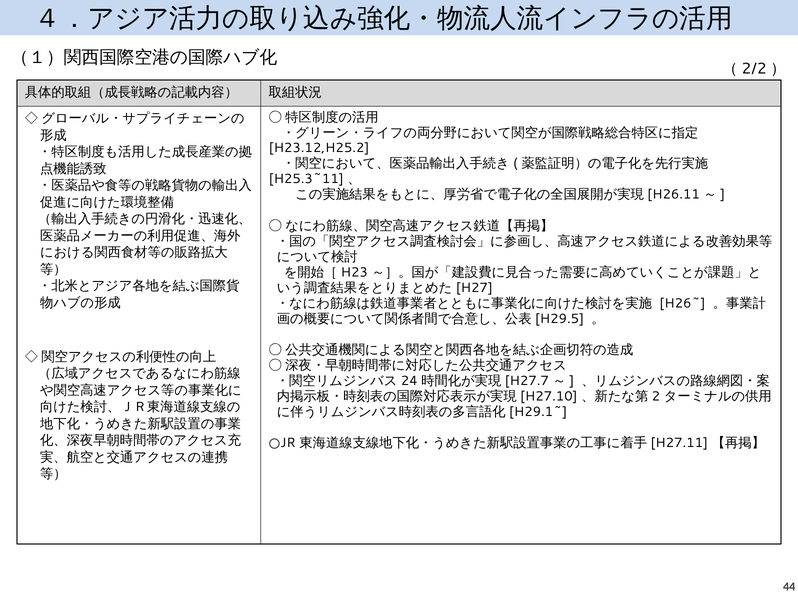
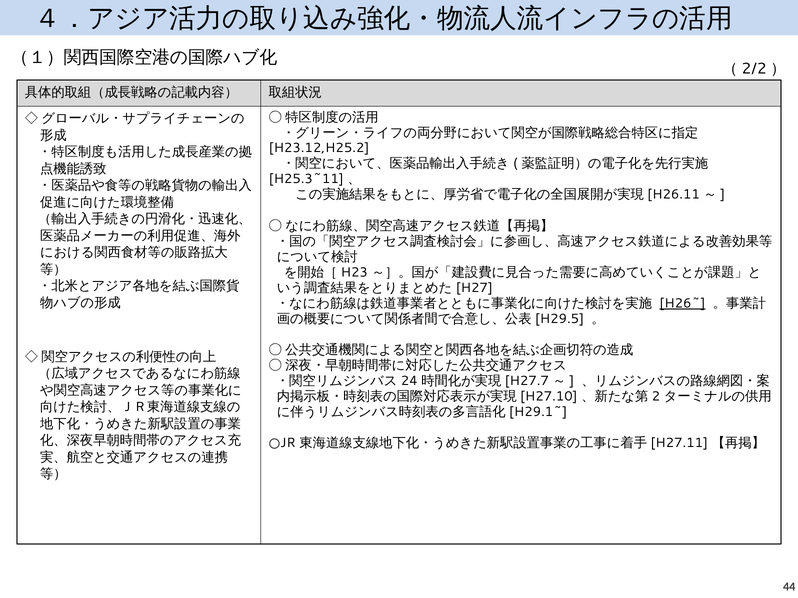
H26~ underline: none -> present (682, 303)
